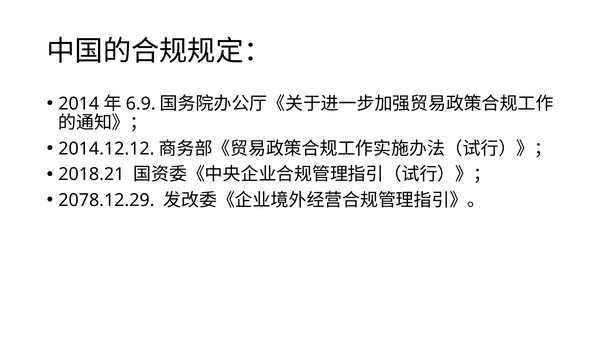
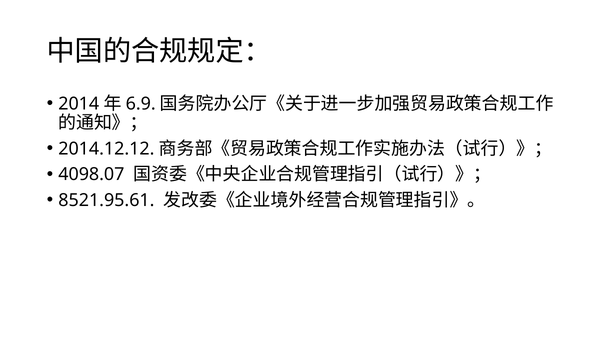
2018.21: 2018.21 -> 4098.07 (91, 175)
2078.12.29: 2078.12.29 -> 8521.95.61 (106, 200)
